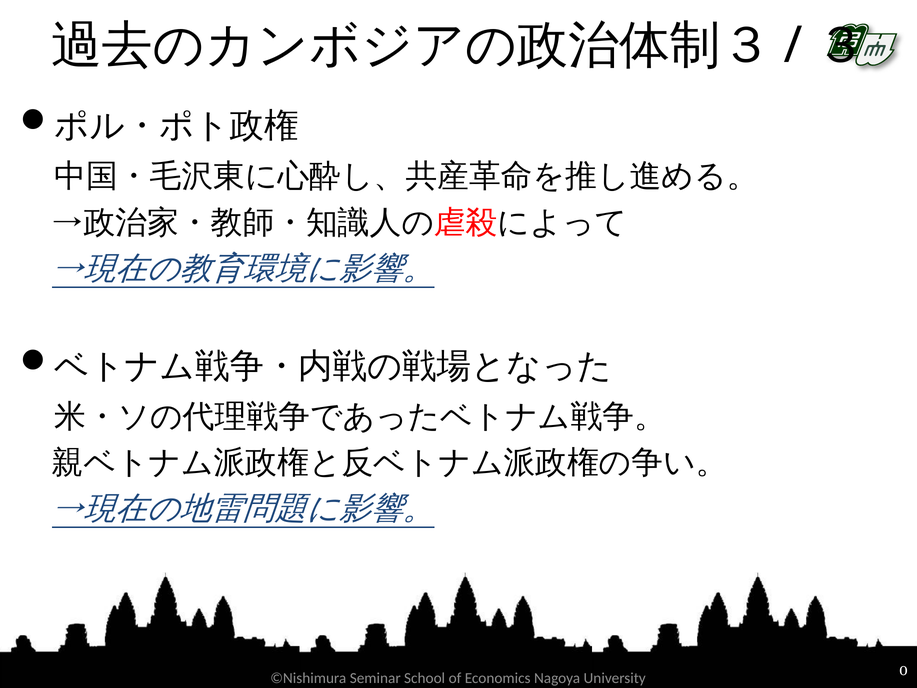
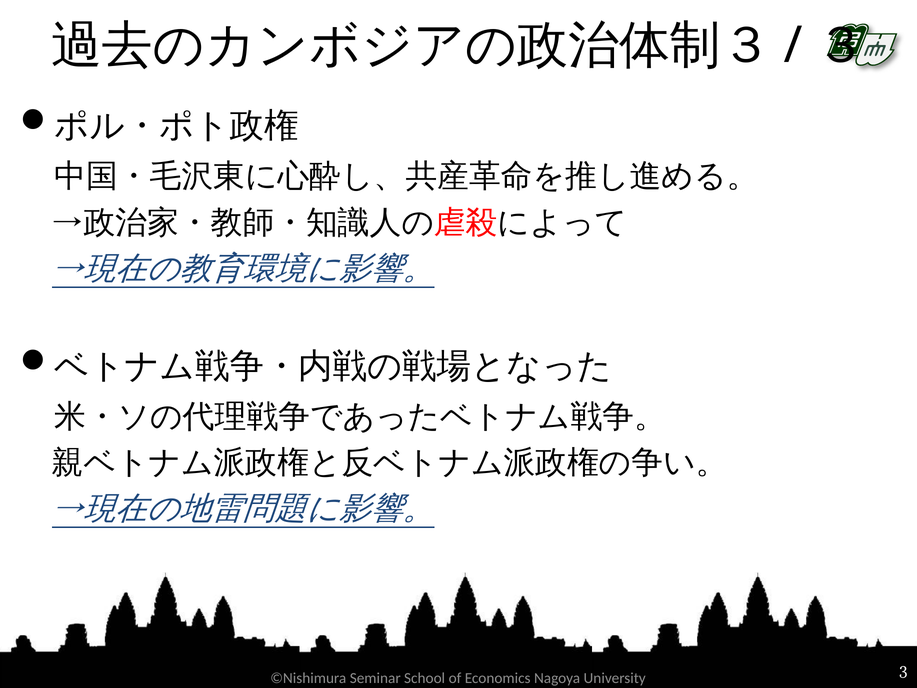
0: 0 -> 3 (903, 670)
